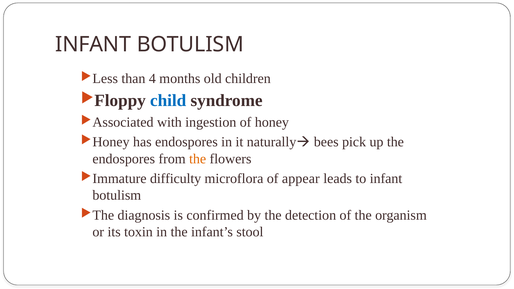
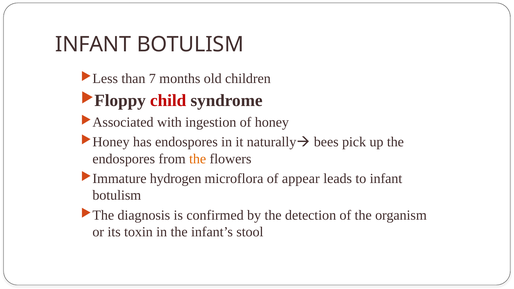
4: 4 -> 7 (152, 79)
child colour: blue -> red (168, 101)
difficulty: difficulty -> hydrogen (176, 179)
